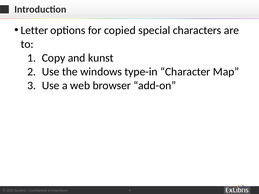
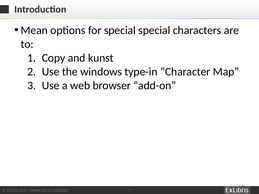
Letter: Letter -> Mean (34, 30)
for copied: copied -> special (120, 30)
